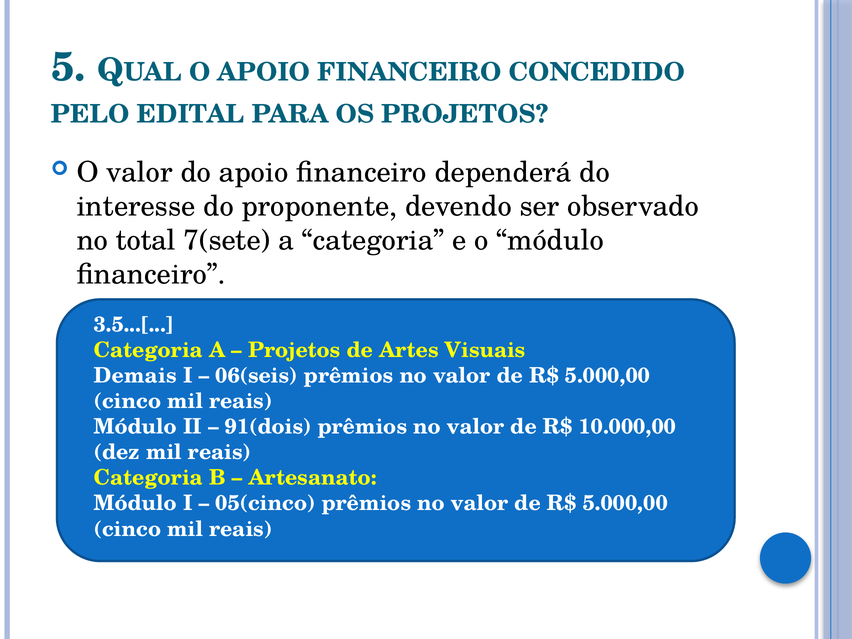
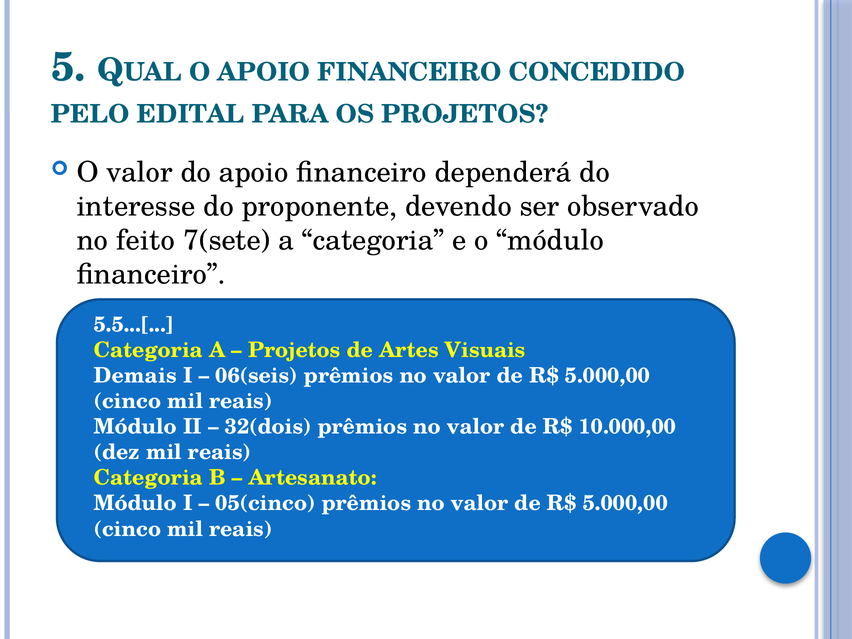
total: total -> feito (146, 240)
3.5...[: 3.5...[ -> 5.5...[ (134, 325)
91(dois: 91(dois -> 32(dois (268, 427)
